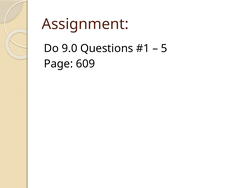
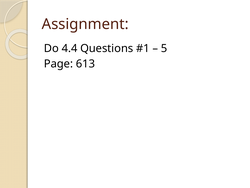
9.0: 9.0 -> 4.4 (70, 48)
609: 609 -> 613 (85, 64)
